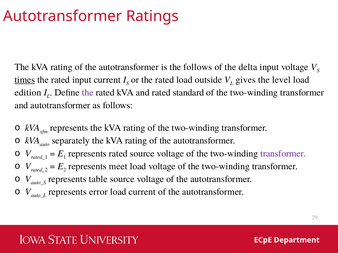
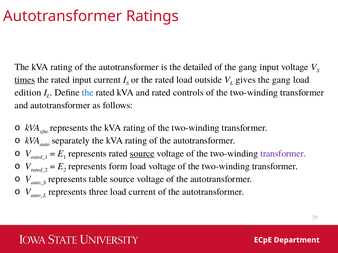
the follows: follows -> detailed (198, 67)
of the delta: delta -> gang (248, 67)
level: level -> gang (281, 80)
the colour: purple -> blue (88, 93)
standard: standard -> controls (188, 93)
source underline: none -> present (142, 154)
meet: meet -> form (118, 167)
error: error -> three (98, 192)
